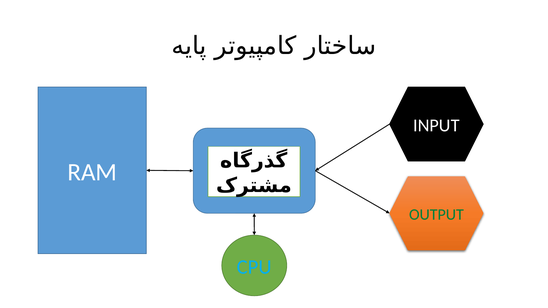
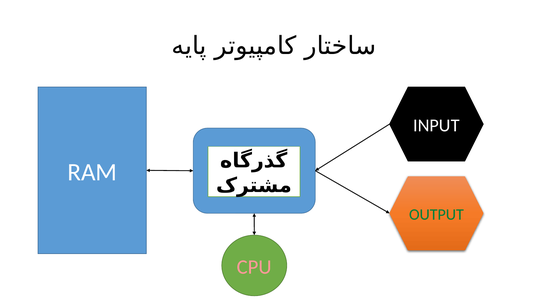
CPU colour: light blue -> pink (254, 267)
